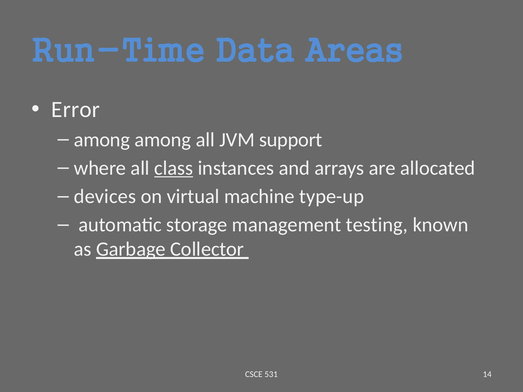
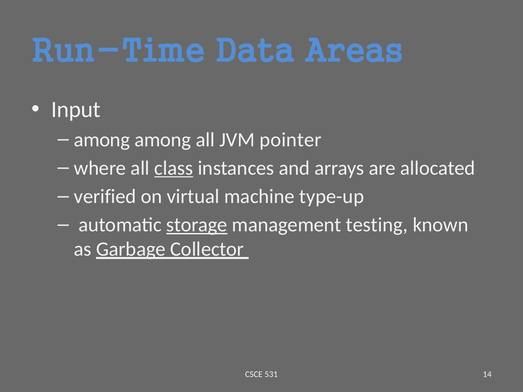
Error: Error -> Input (76, 110)
support: support -> pointer (291, 140)
devices: devices -> verified (105, 197)
storage underline: none -> present (197, 225)
